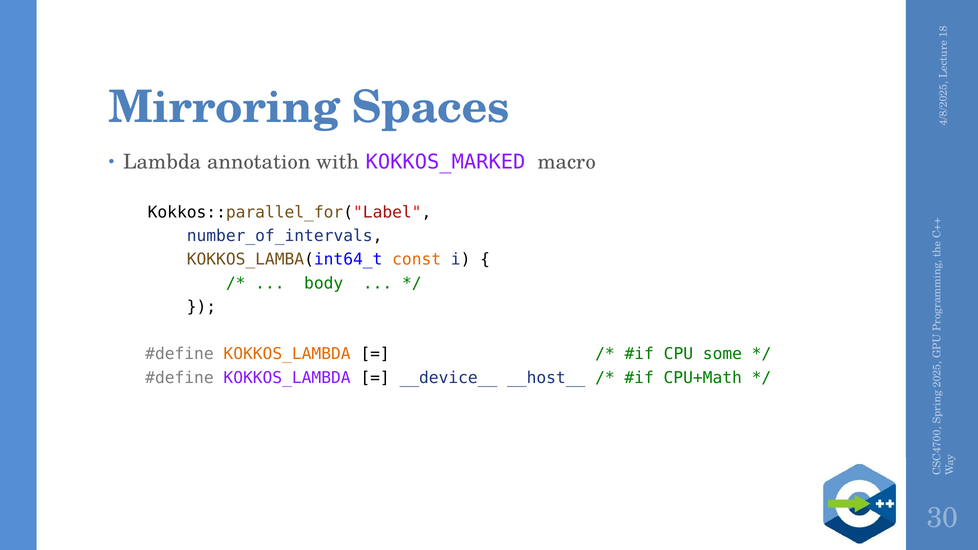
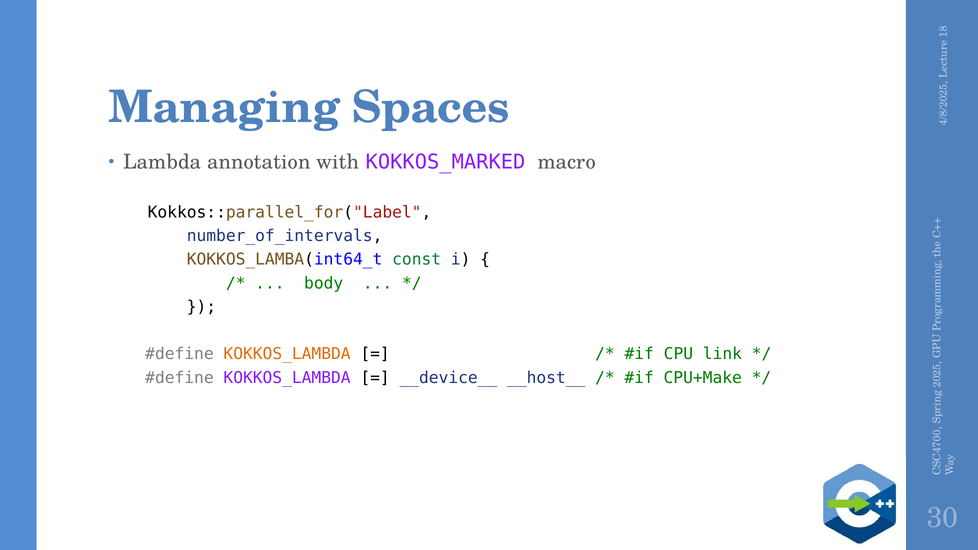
Mirroring: Mirroring -> Managing (224, 108)
const colour: orange -> green (417, 260)
some: some -> link (722, 354)
CPU+Math: CPU+Math -> CPU+Make (703, 378)
